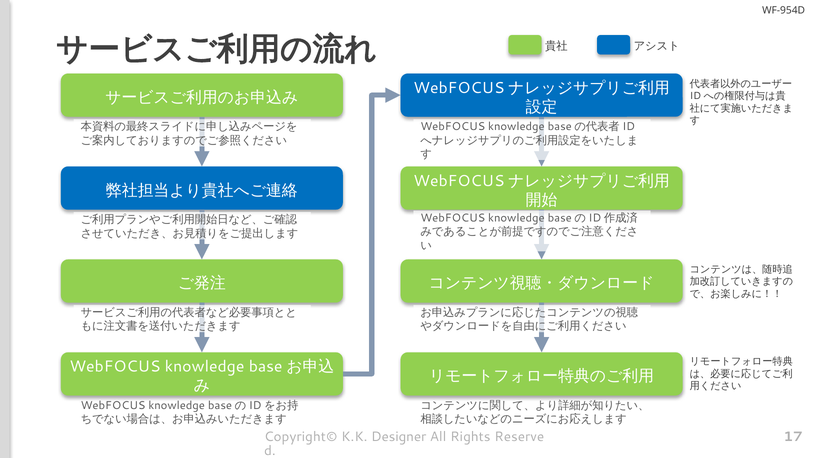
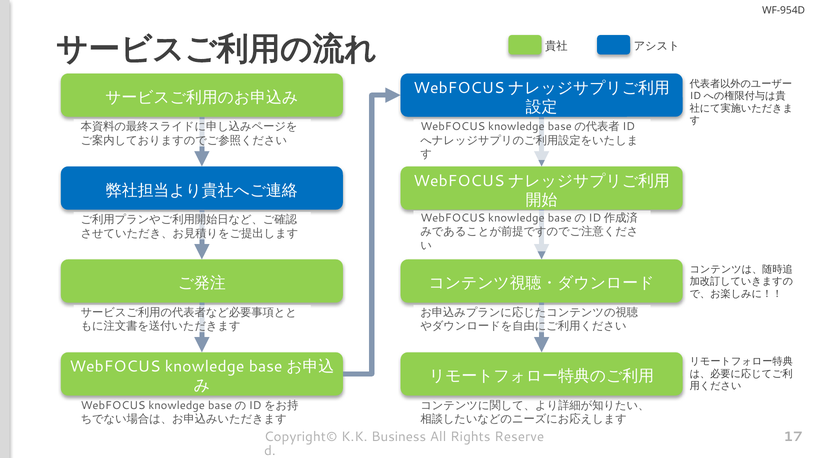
Designer: Designer -> Business (399, 437)
